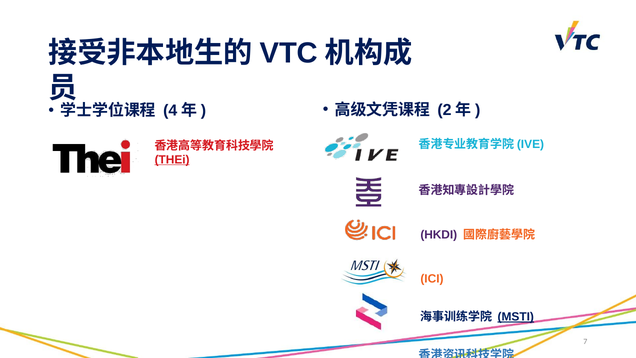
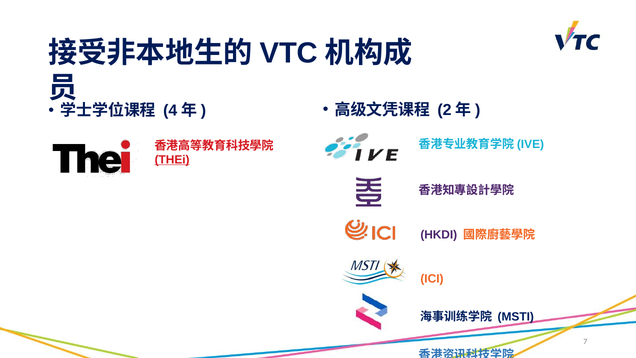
MSTI underline: present -> none (516, 317)
